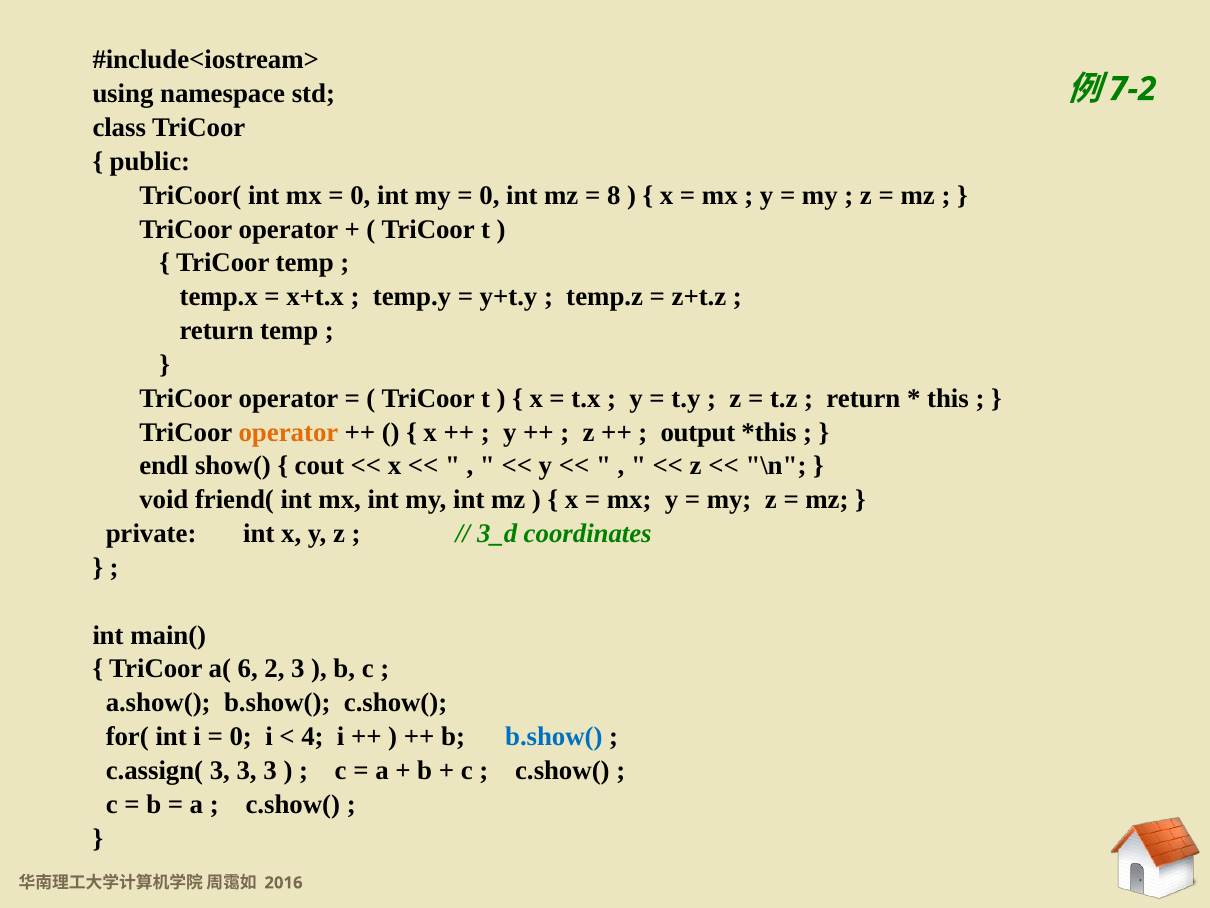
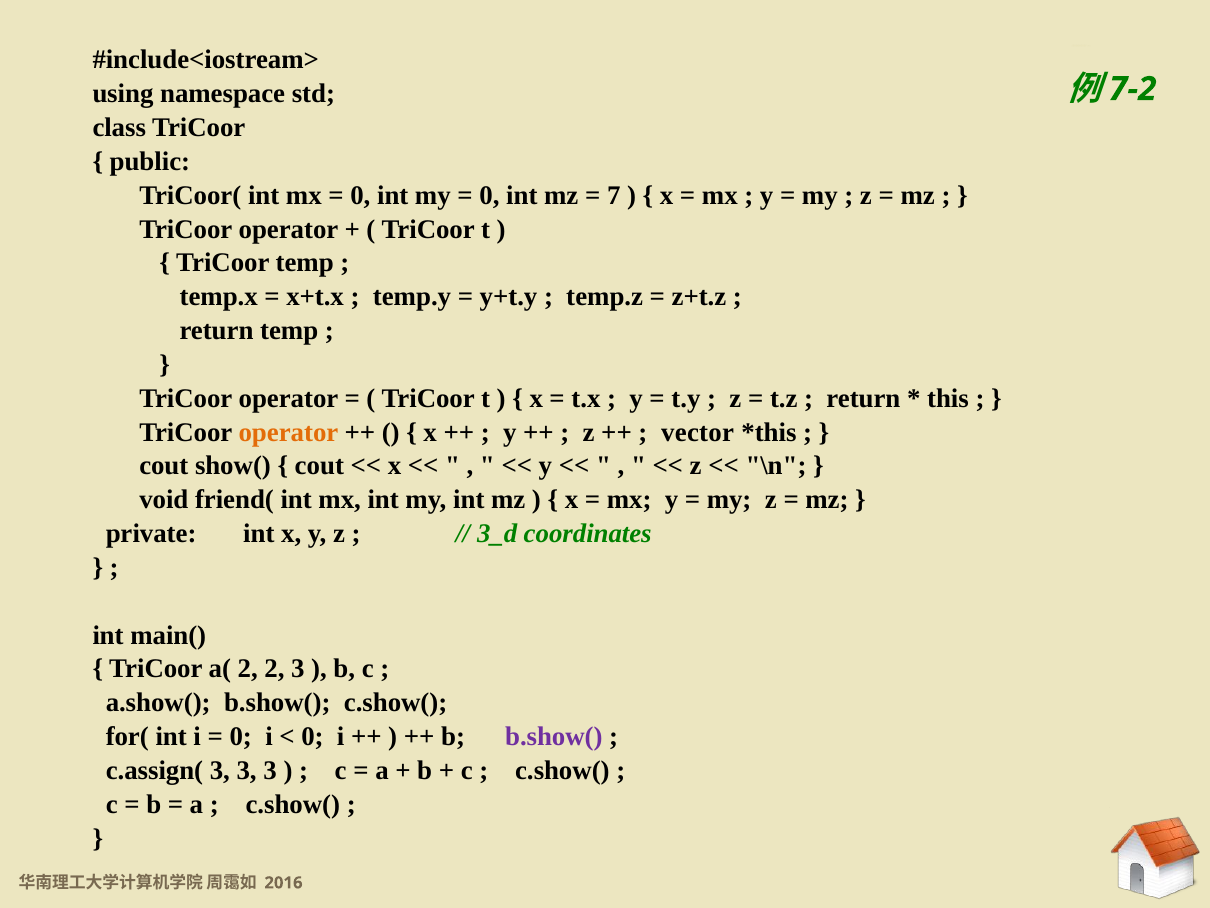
8: 8 -> 7 (614, 195)
output: output -> vector (698, 432)
endl: endl -> cout (164, 466)
a( 6: 6 -> 2 (248, 669)
4: 4 -> 0 (312, 736)
b.show( colour: blue -> purple (554, 736)
